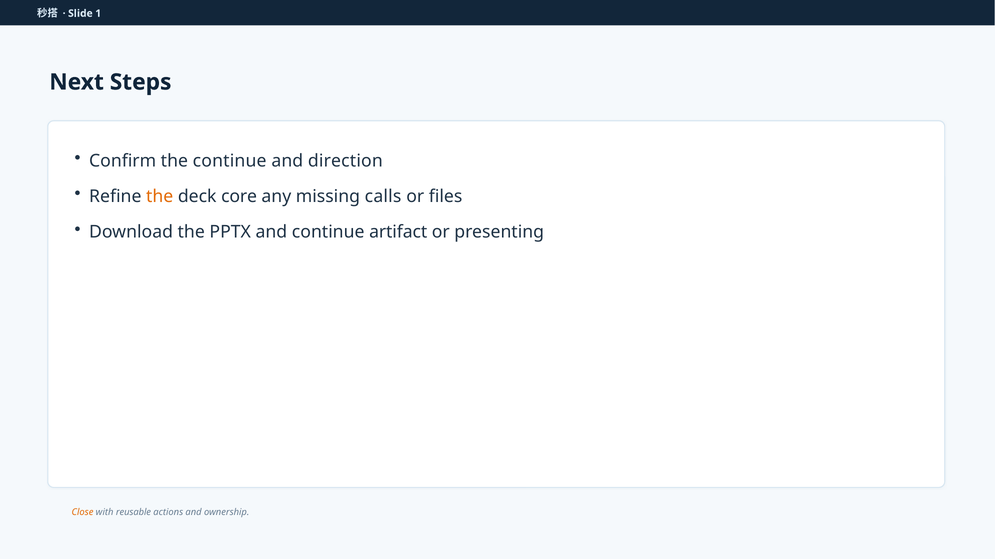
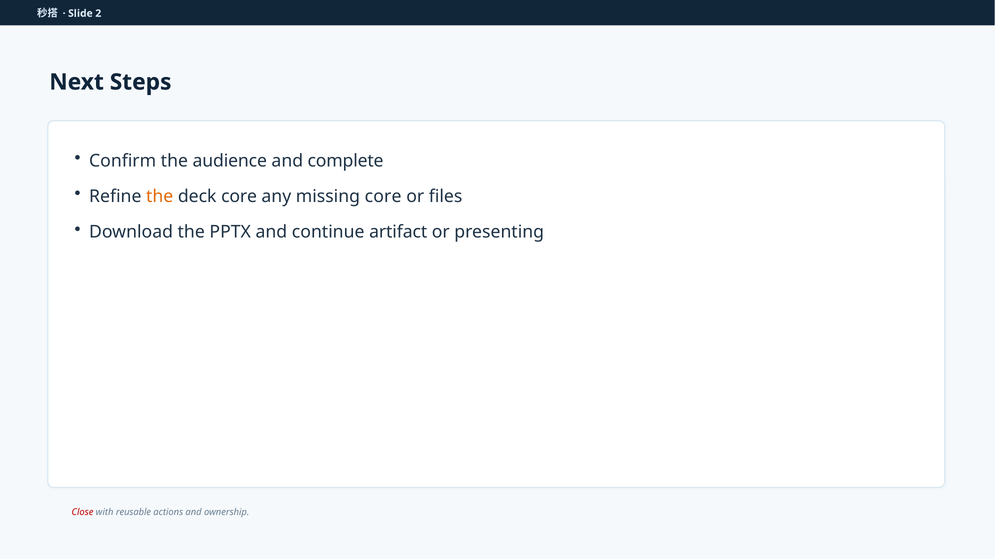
1: 1 -> 2 (98, 13)
the continue: continue -> audience (230, 161)
direction: direction -> complete (346, 161)
missing calls: calls -> core (383, 197)
Close colour: orange -> red (83, 513)
